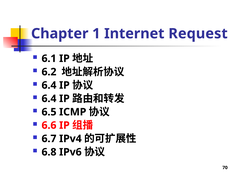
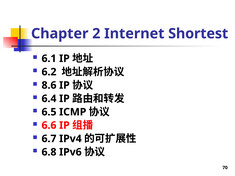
1: 1 -> 2 (96, 34)
Request: Request -> Shortest (198, 34)
6.4: 6.4 -> 8.6 (49, 85)
